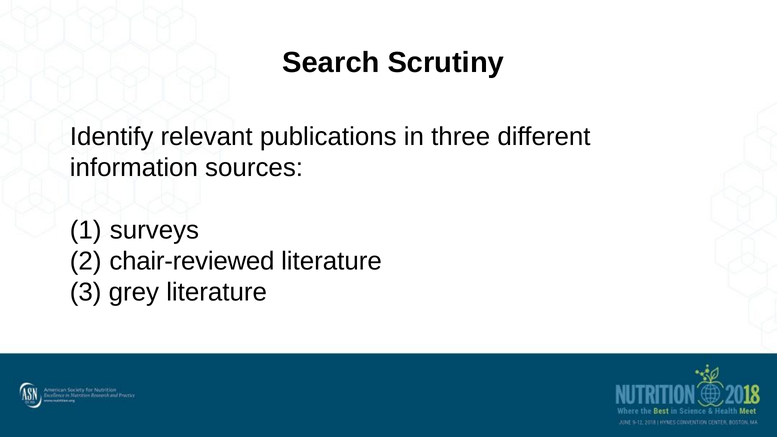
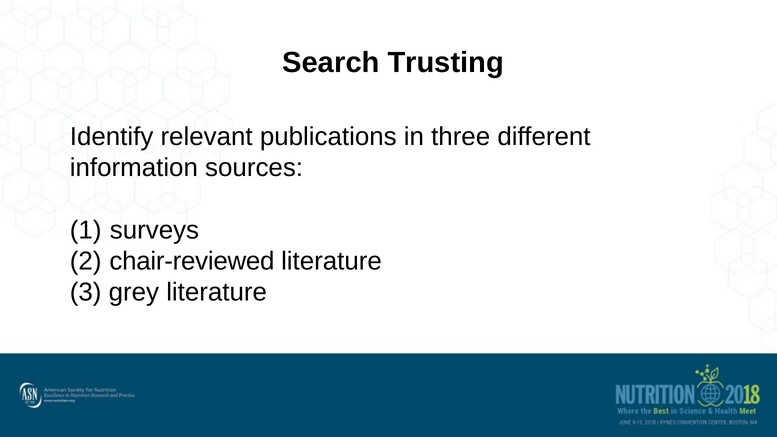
Scrutiny: Scrutiny -> Trusting (446, 63)
